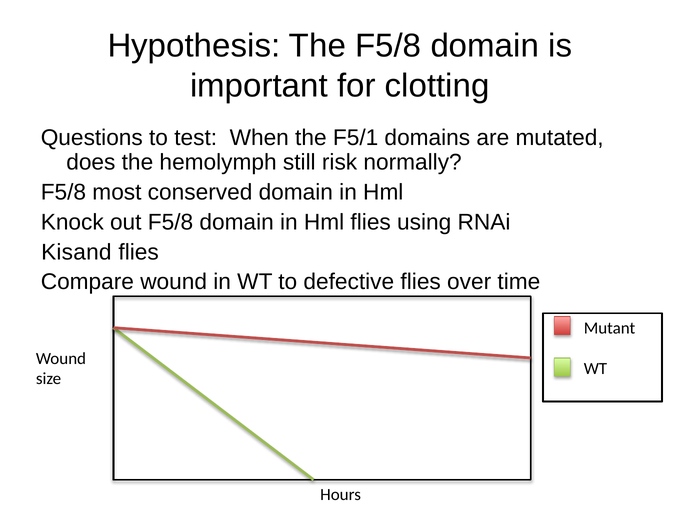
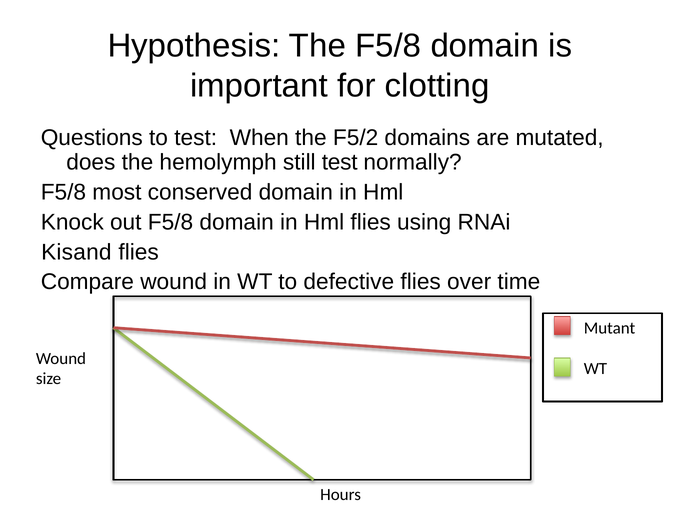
F5/1: F5/1 -> F5/2 (356, 138)
still risk: risk -> test (340, 162)
